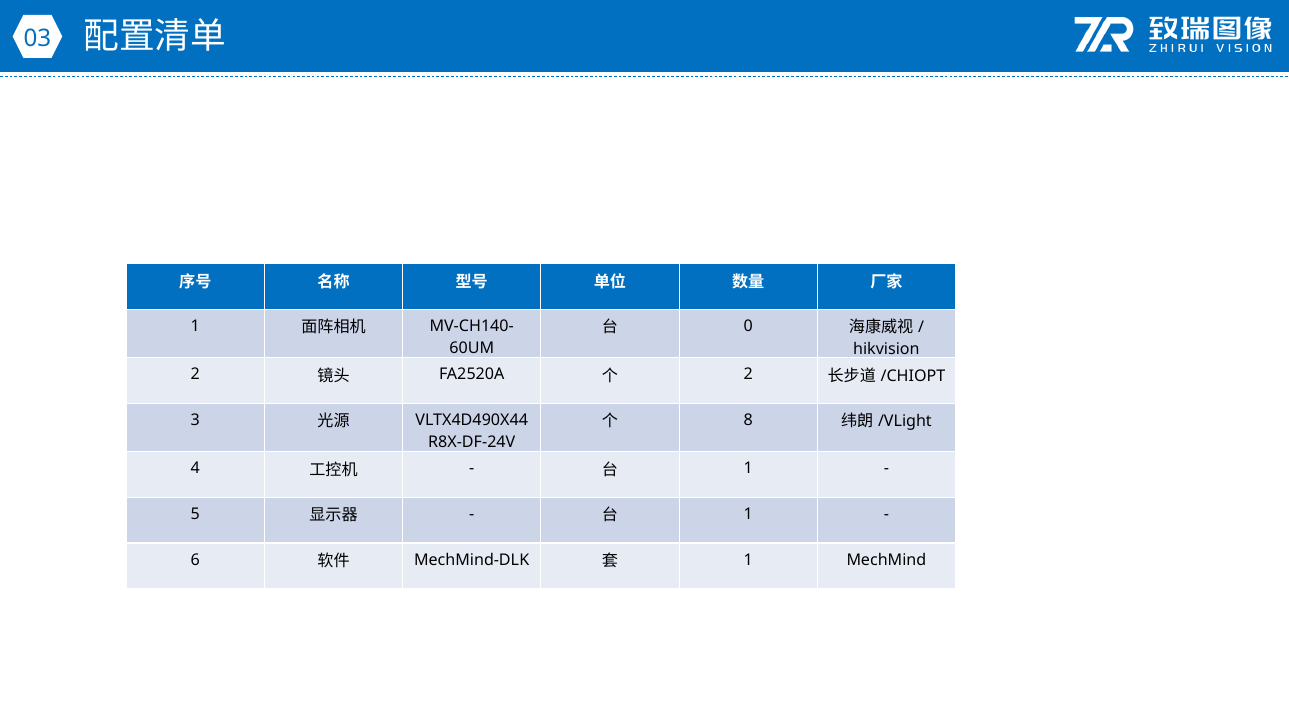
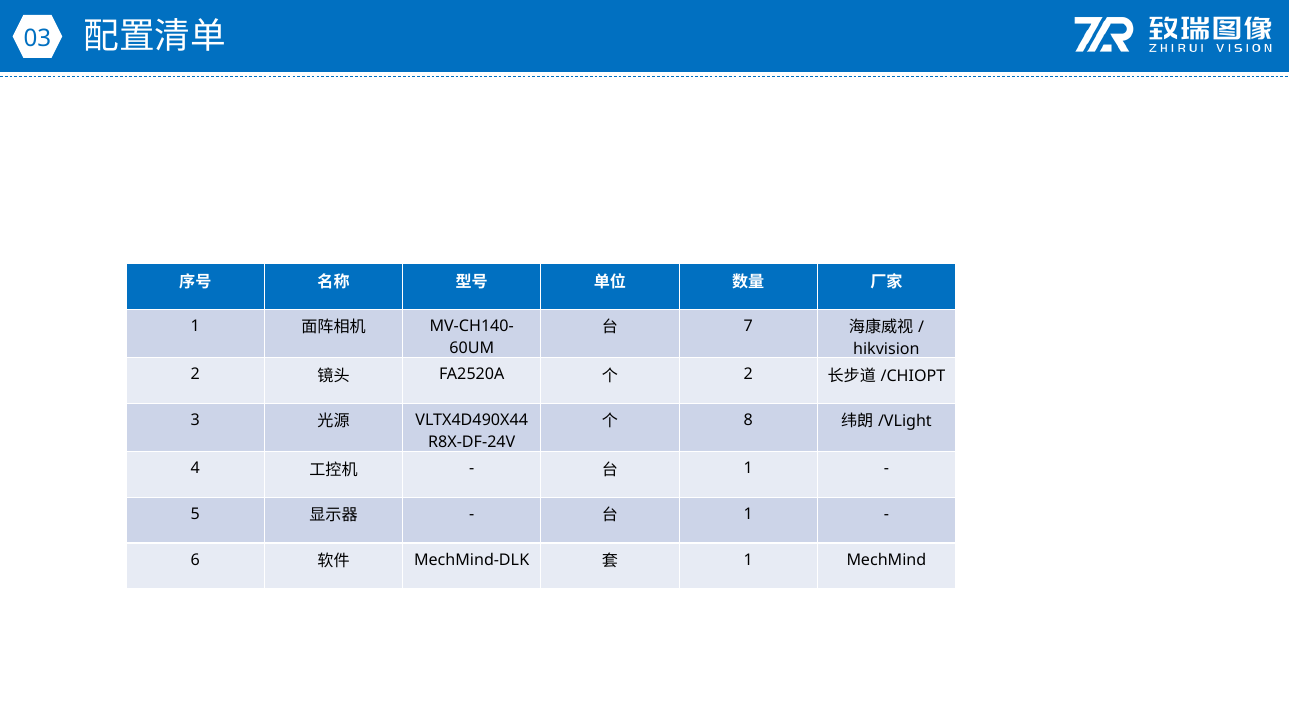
0: 0 -> 7 (748, 326)
